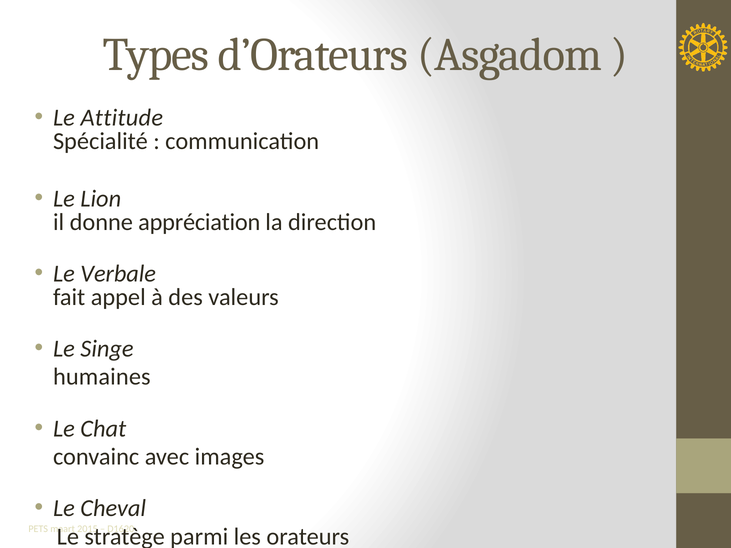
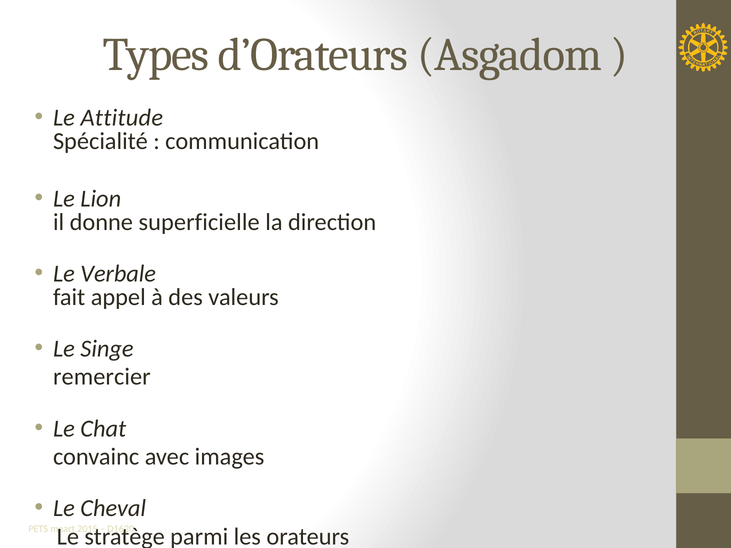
appréciation: appréciation -> superficielle (199, 222)
humaines: humaines -> remercier (102, 377)
